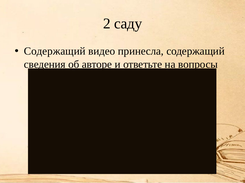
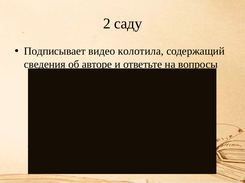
Содержащий: Содержащий -> Подписывает (55, 51)
принесла: принесла -> колотила (141, 51)
